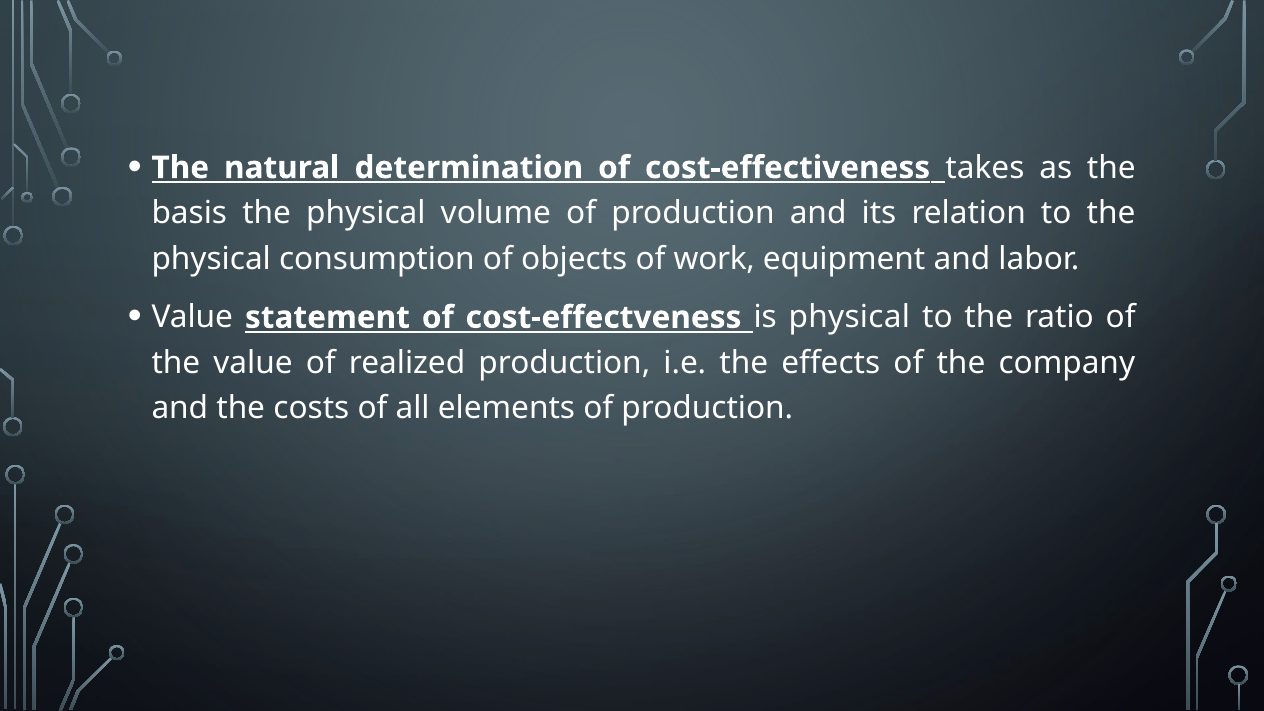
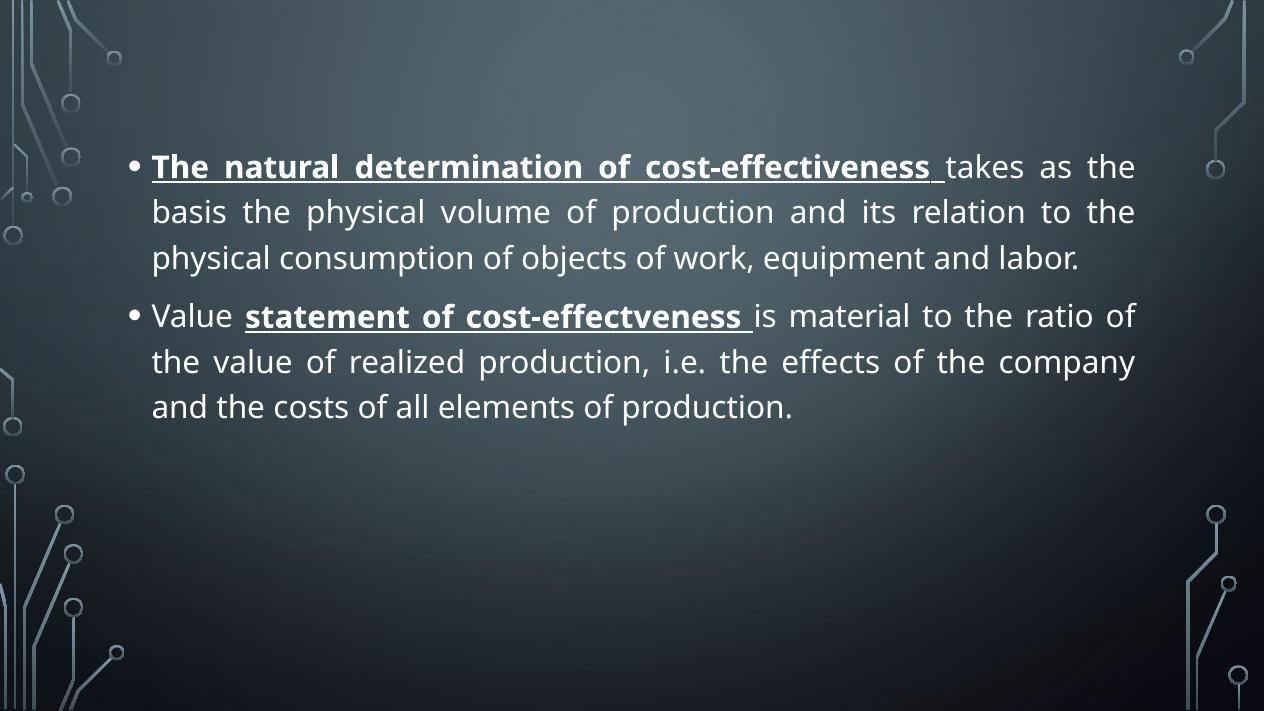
is physical: physical -> material (850, 317)
